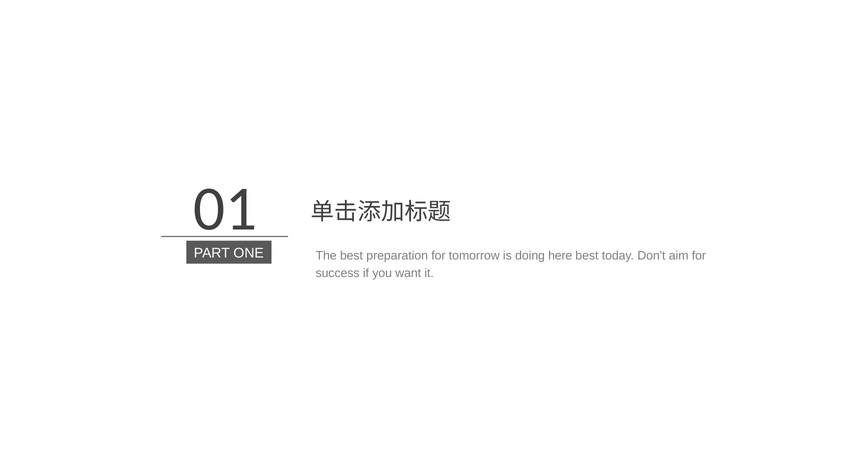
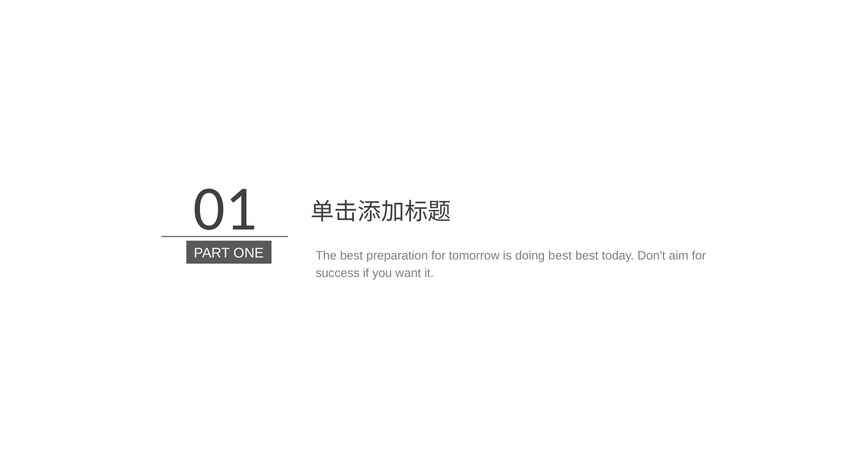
doing here: here -> best (560, 256)
